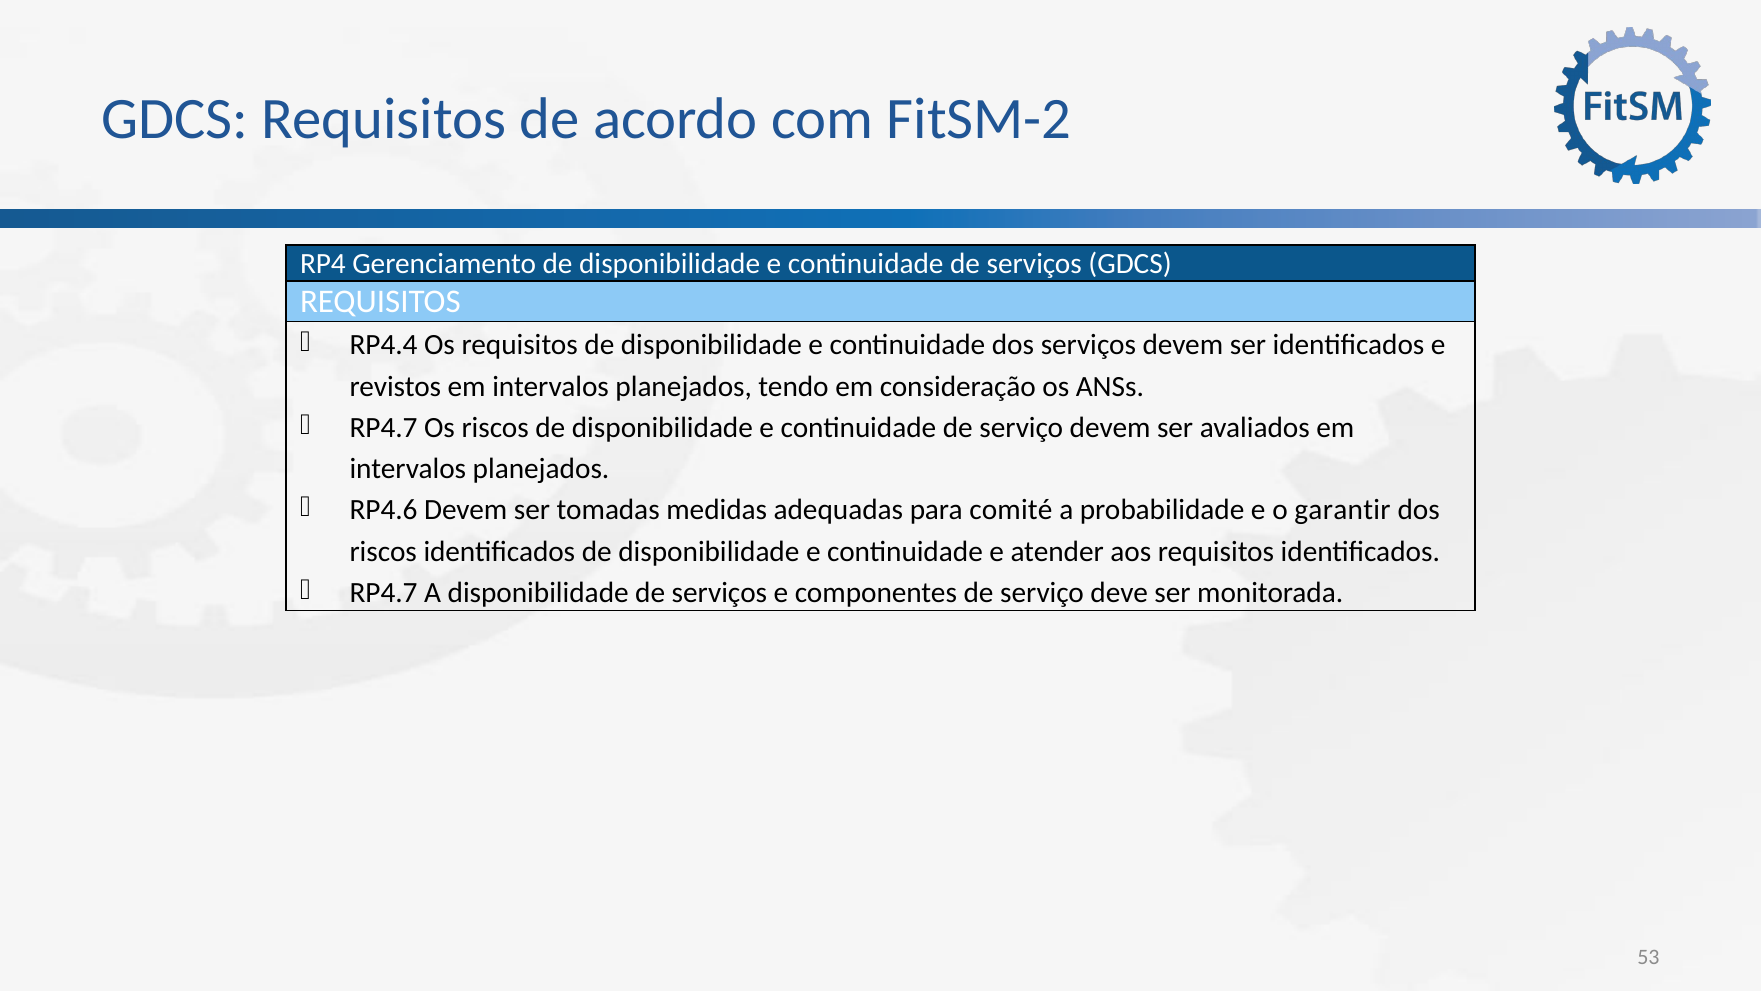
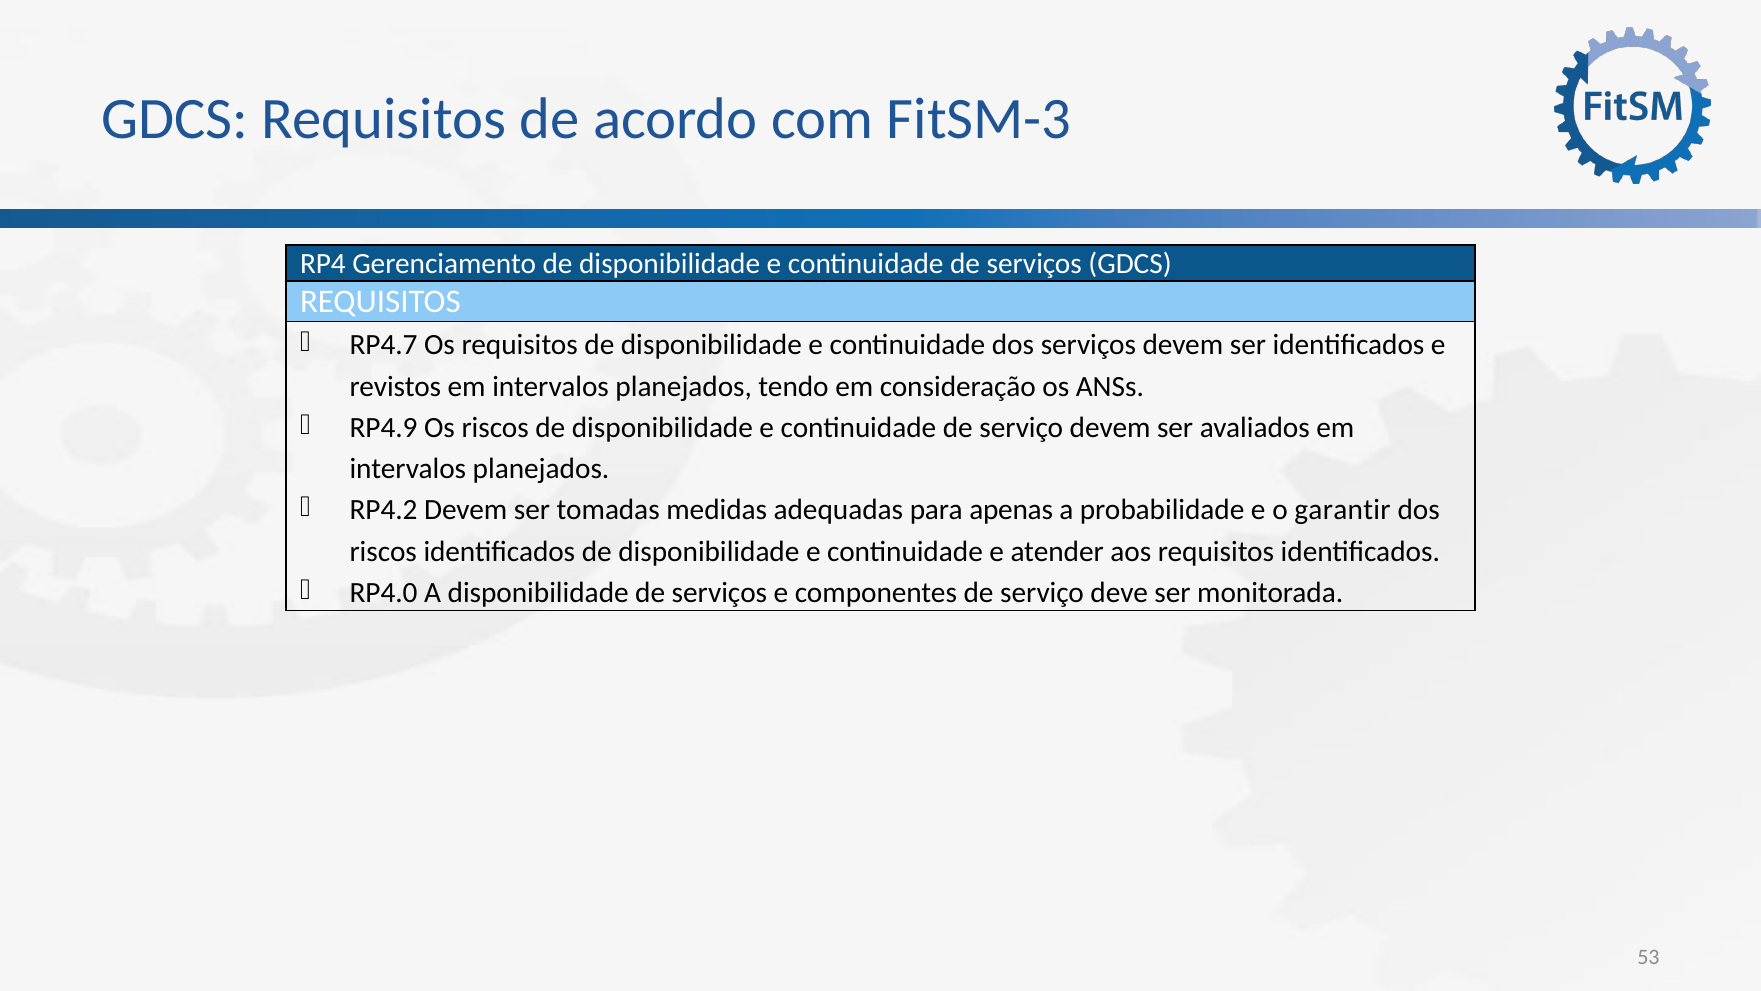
FitSM-2: FitSM-2 -> FitSM-3 (979, 119)
RP4.4: RP4.4 -> RP4.7 (384, 345)
RP4.7: RP4.7 -> RP4.9 (384, 428)
RP4.6: RP4.6 -> RP4.2 (384, 510)
comité: comité -> apenas (1011, 510)
RP4.7: RP4.7 -> RP4.0 (384, 592)
